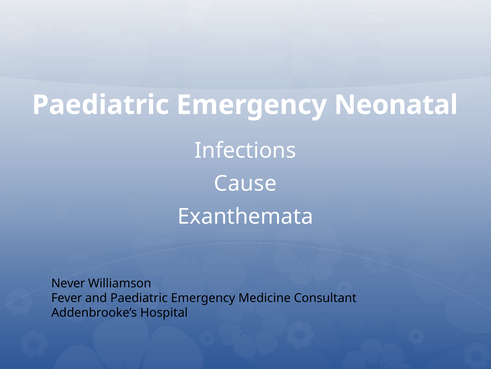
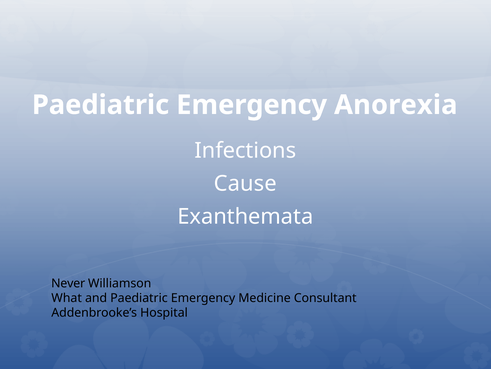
Neonatal: Neonatal -> Anorexia (396, 105)
Fever: Fever -> What (67, 297)
